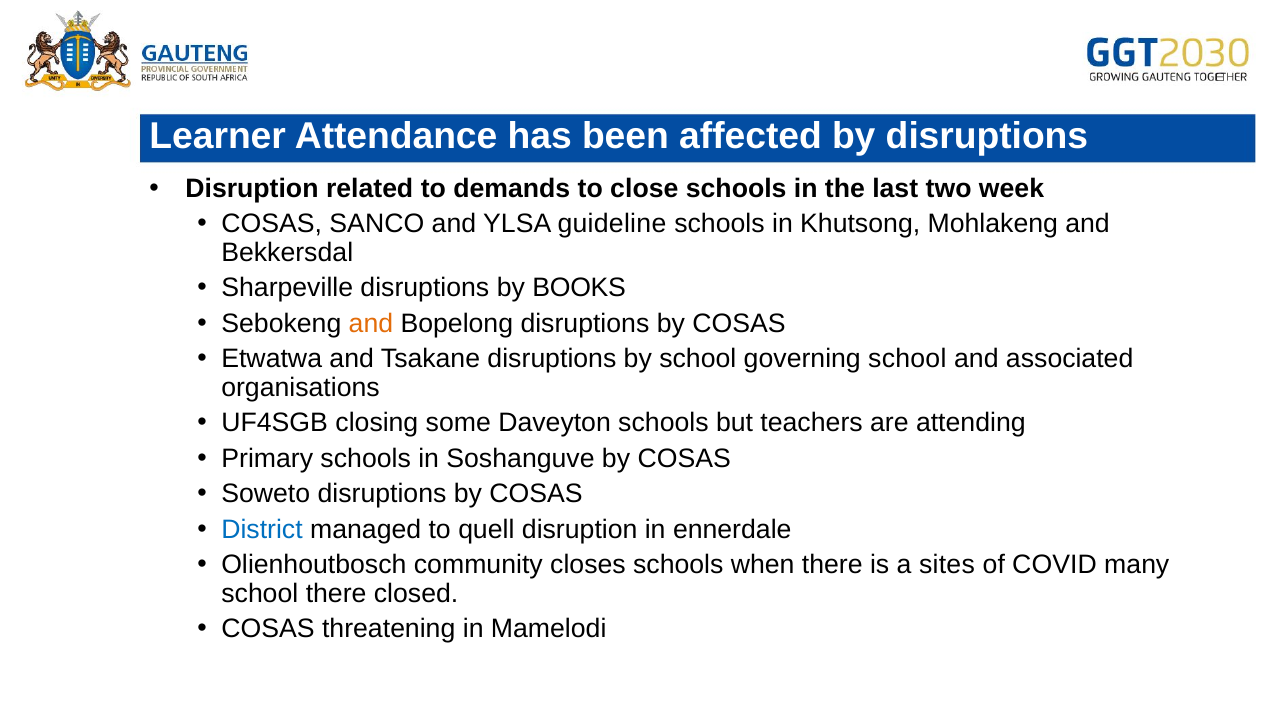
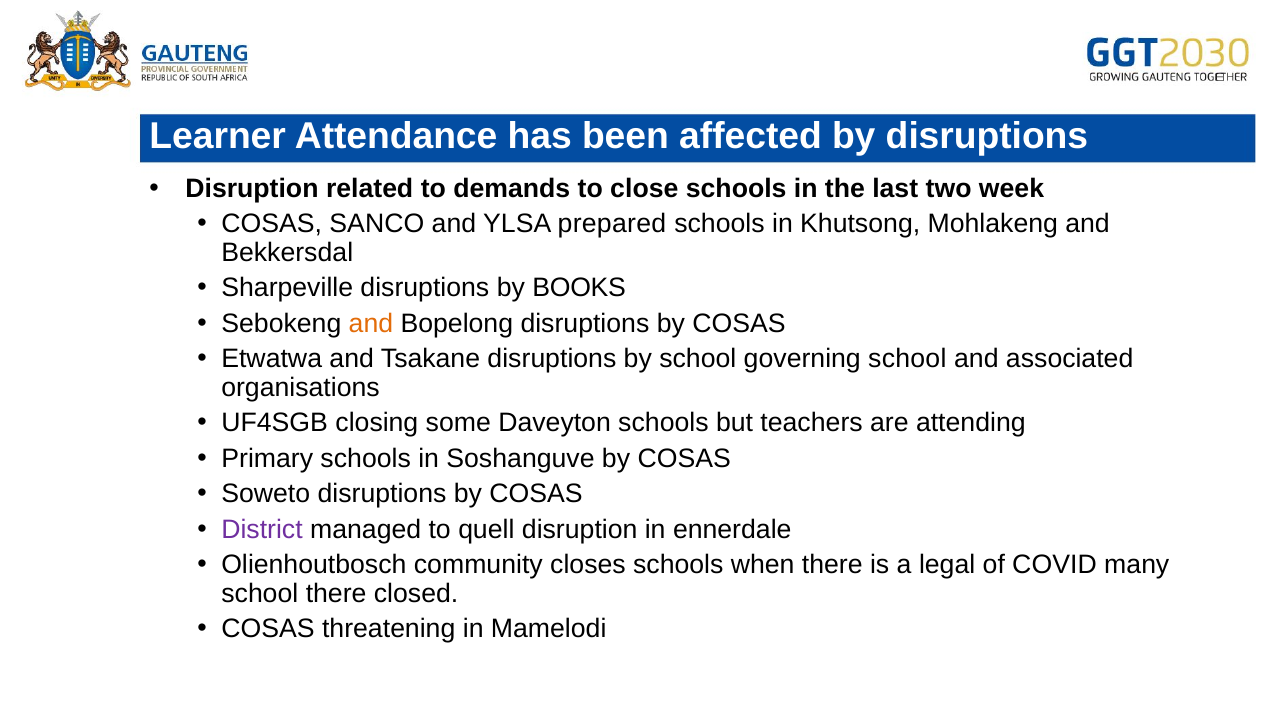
guideline: guideline -> prepared (612, 224)
District colour: blue -> purple (262, 529)
sites: sites -> legal (947, 565)
